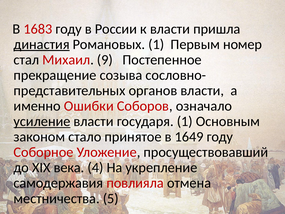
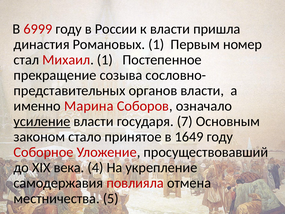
1683: 1683 -> 6999 (38, 29)
династия underline: present -> none (42, 44)
Михаил 9: 9 -> 1 (105, 60)
Ошибки: Ошибки -> Марина (89, 106)
государя 1: 1 -> 7 (185, 121)
